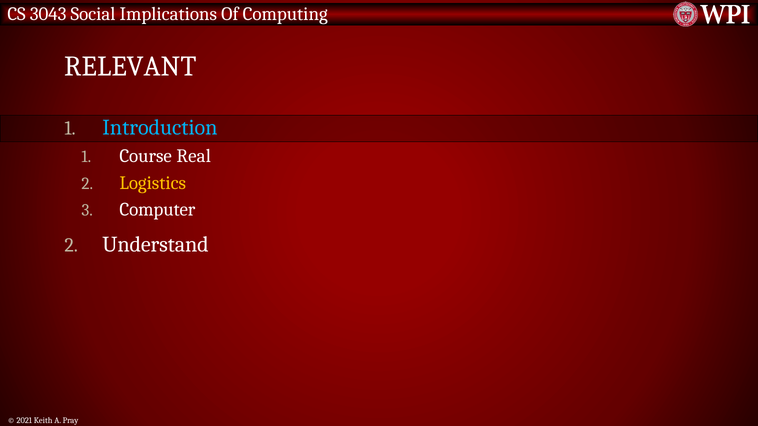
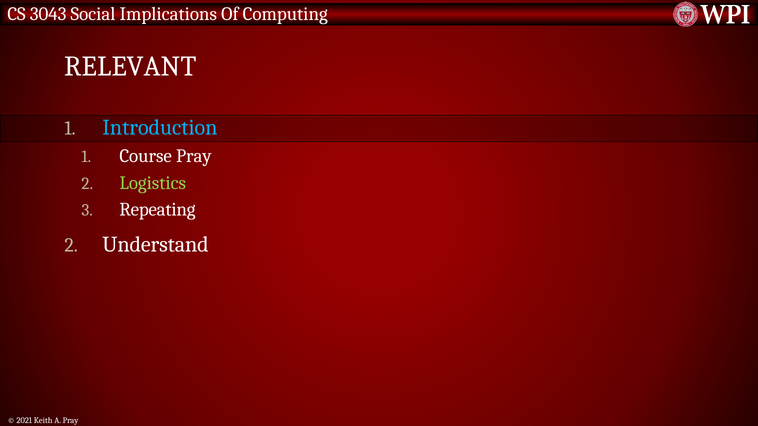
Course Real: Real -> Pray (194, 156)
Logistics colour: yellow -> light green (153, 183)
Computer: Computer -> Repeating (157, 210)
